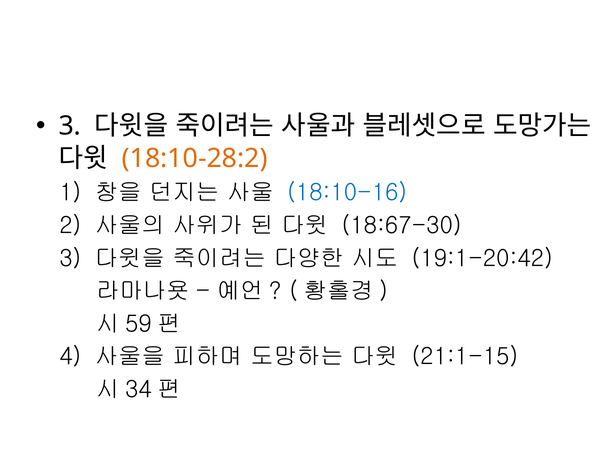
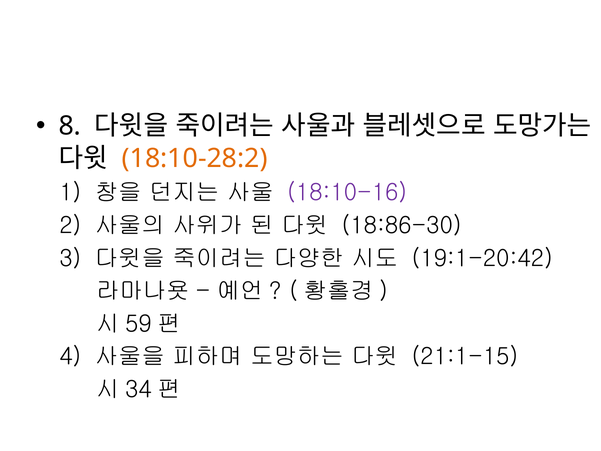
3: 3 -> 8 (70, 126)
18:10-16 colour: blue -> purple (347, 193)
18:67-30: 18:67-30 -> 18:86-30 (402, 225)
